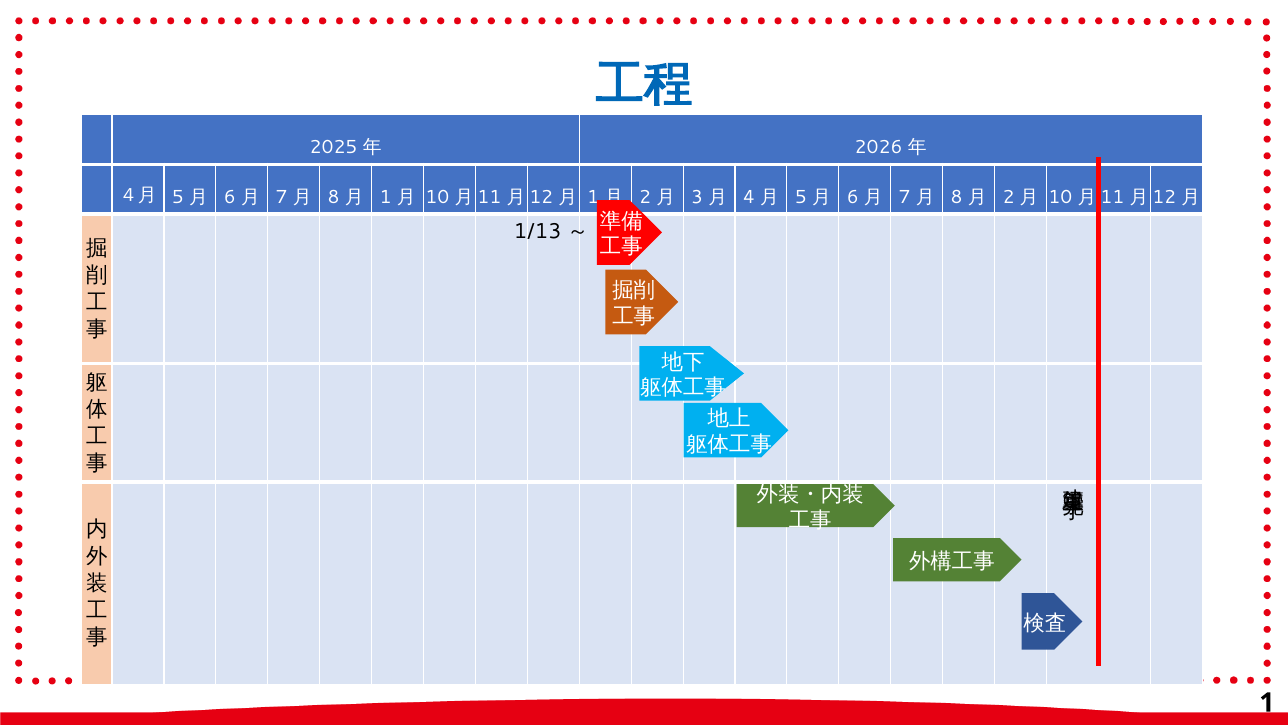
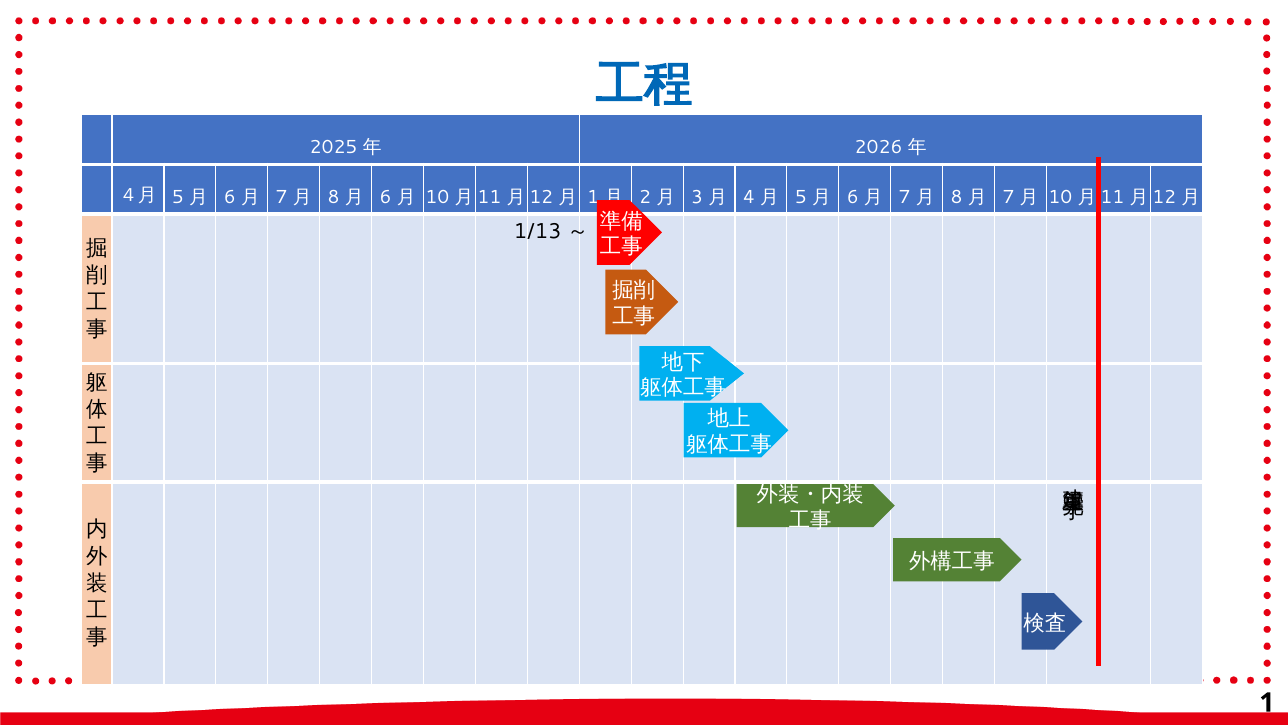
1: 1 -> 6 (386, 197)
2: 2 -> 7 (1008, 197)
